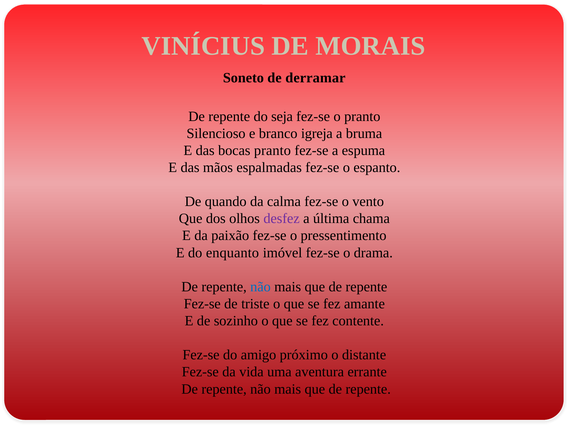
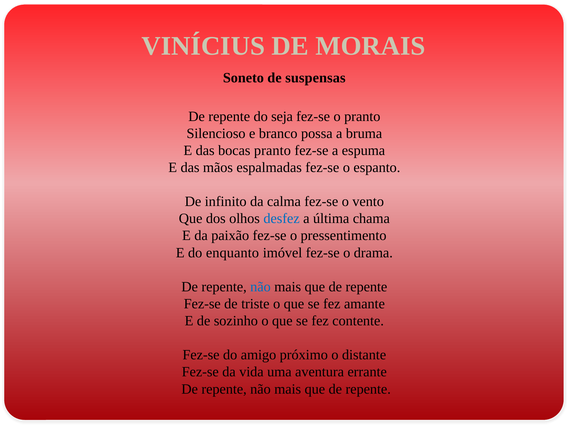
derramar: derramar -> suspensas (315, 78)
igreja: igreja -> possa (317, 133)
quando: quando -> infinito (226, 202)
desfez colour: purple -> blue (282, 219)
